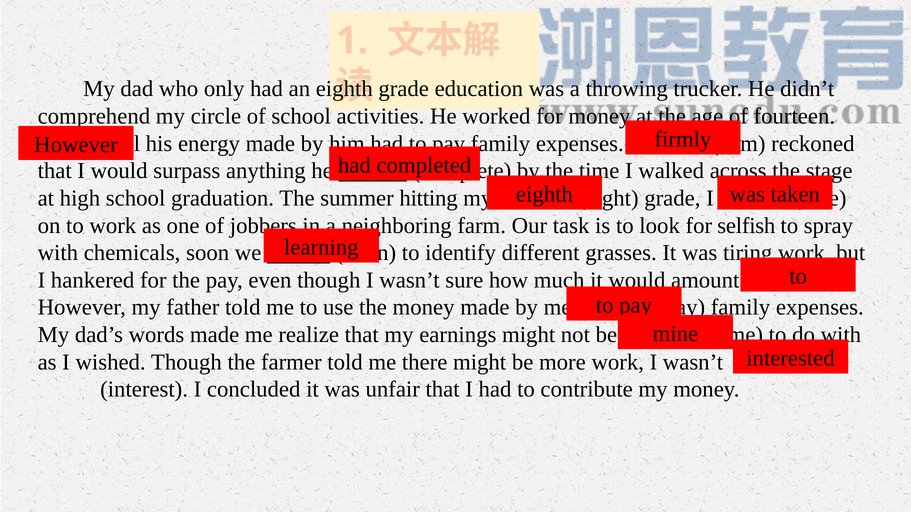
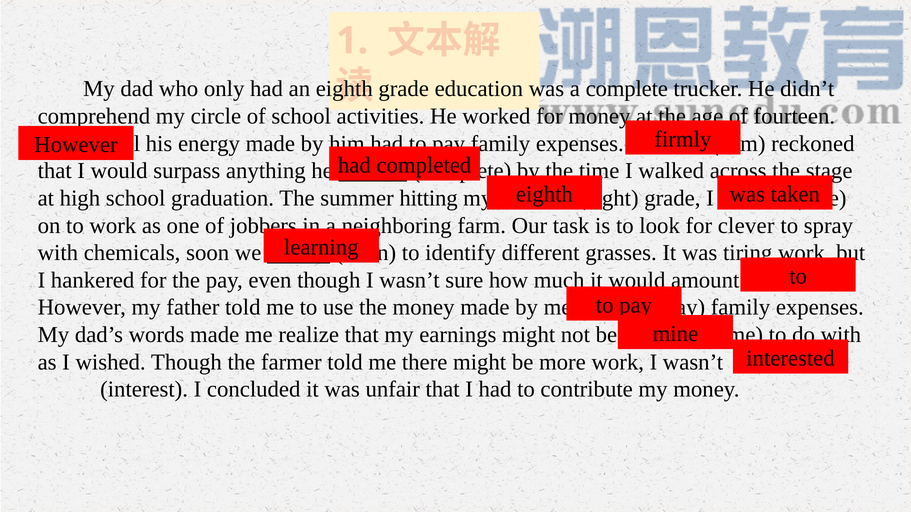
a throwing: throwing -> complete (627, 89)
selfish: selfish -> clever (746, 226)
